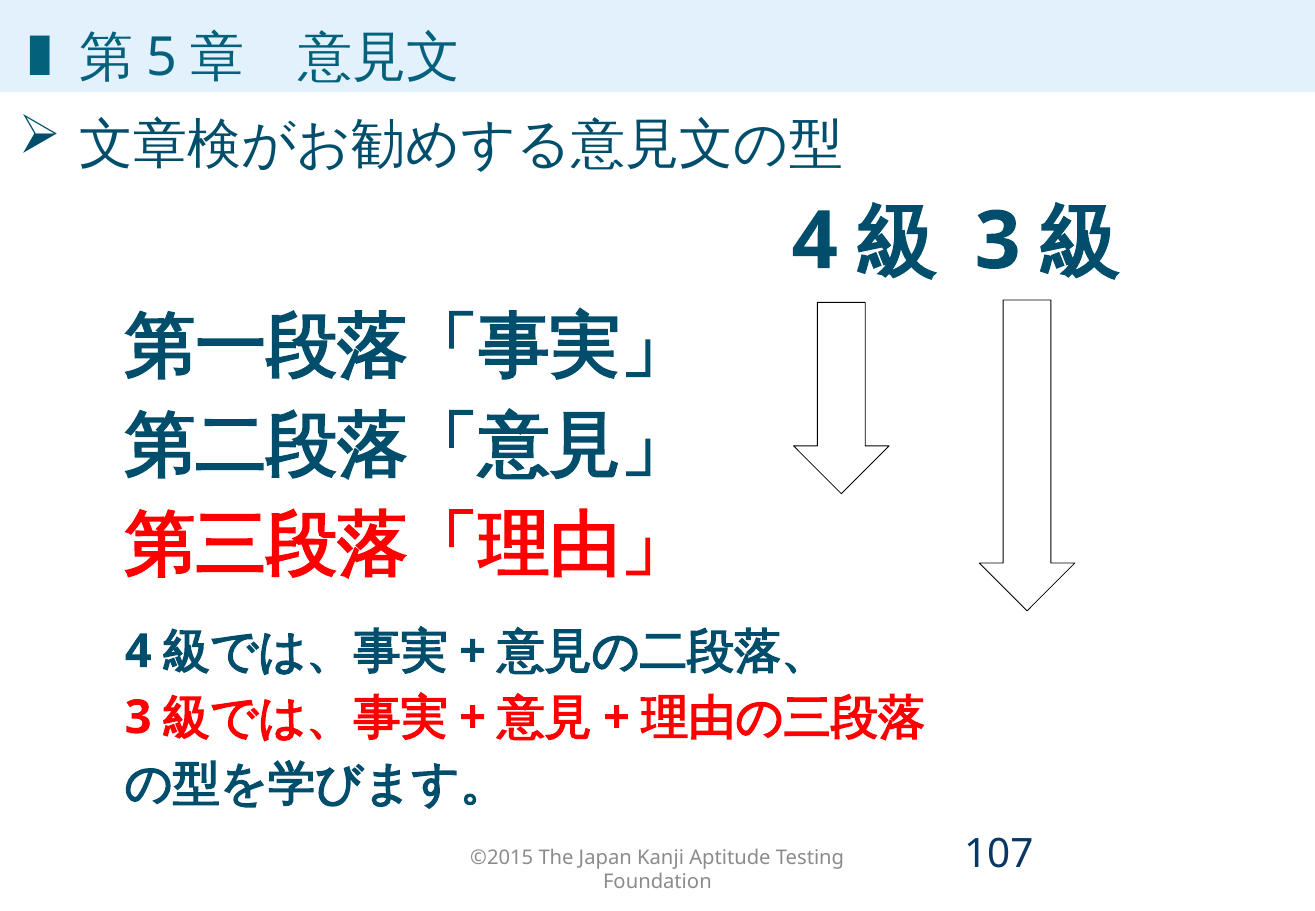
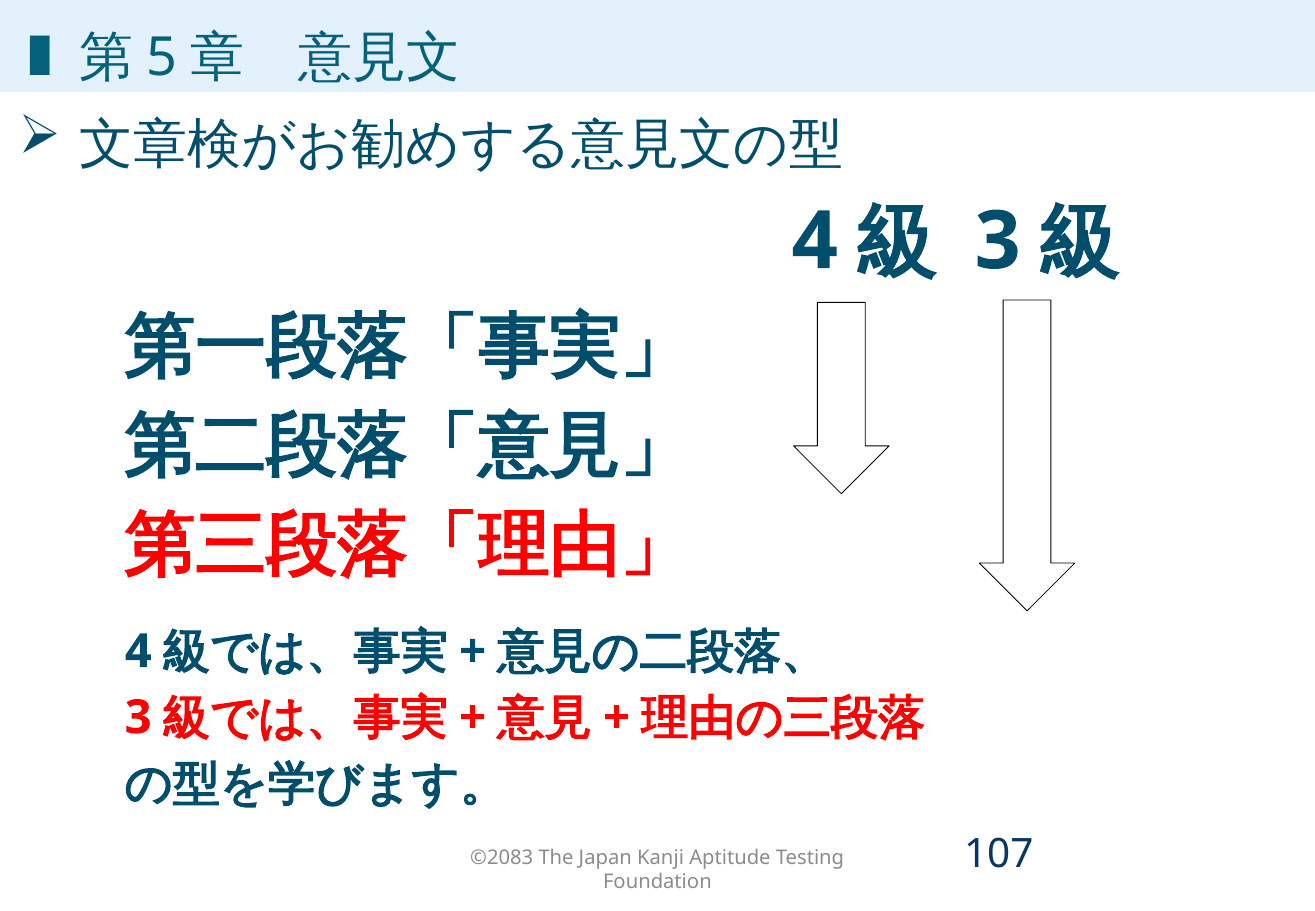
©2015: ©2015 -> ©2083 (502, 857)
